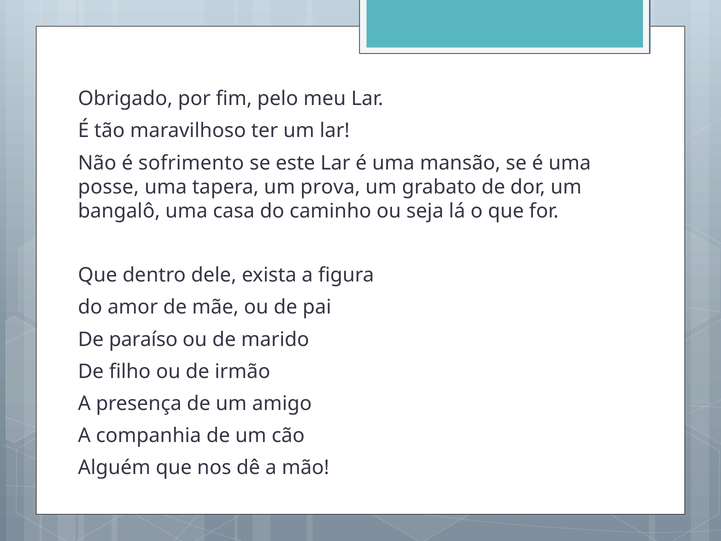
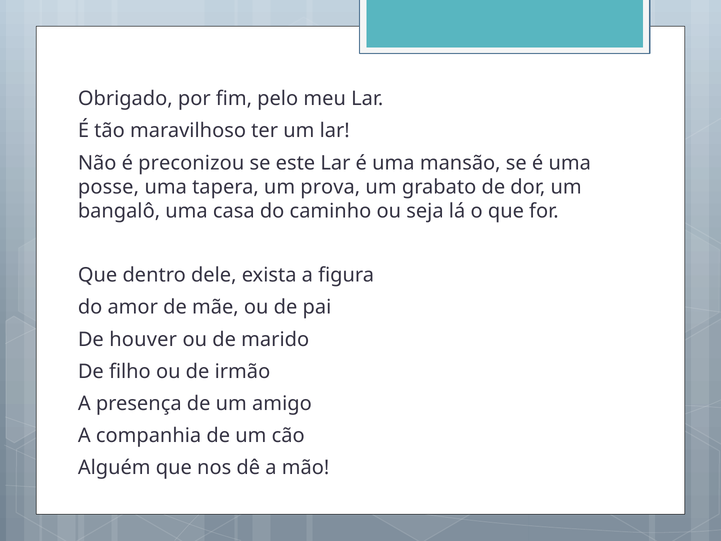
sofrimento: sofrimento -> preconizou (191, 163)
paraíso: paraíso -> houver (143, 339)
